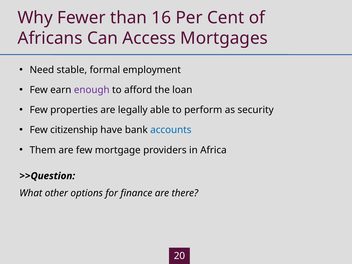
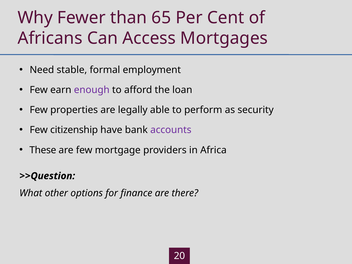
16: 16 -> 65 (161, 18)
accounts colour: blue -> purple (171, 130)
Them: Them -> These (43, 150)
